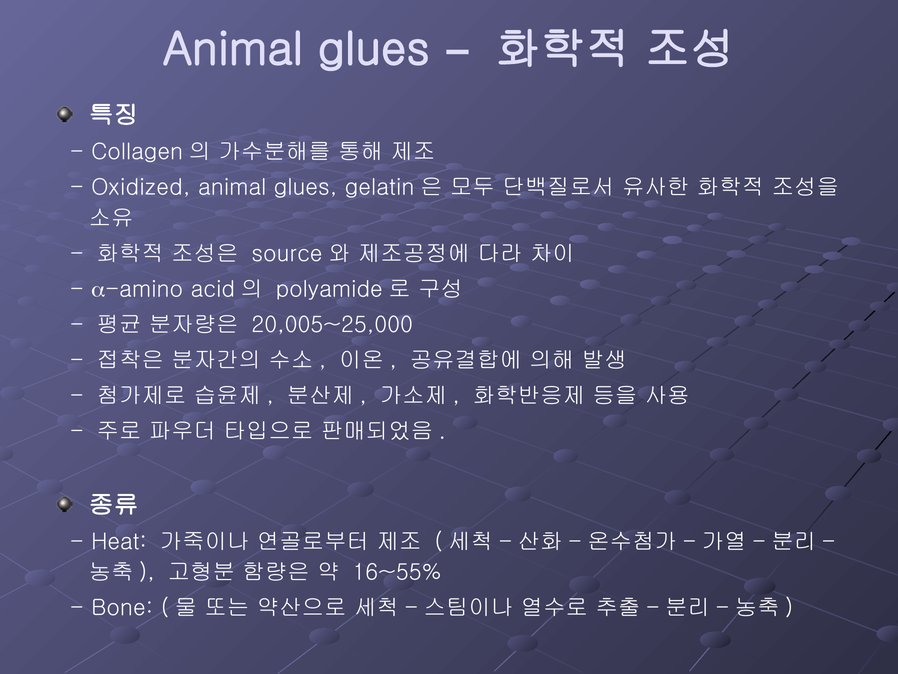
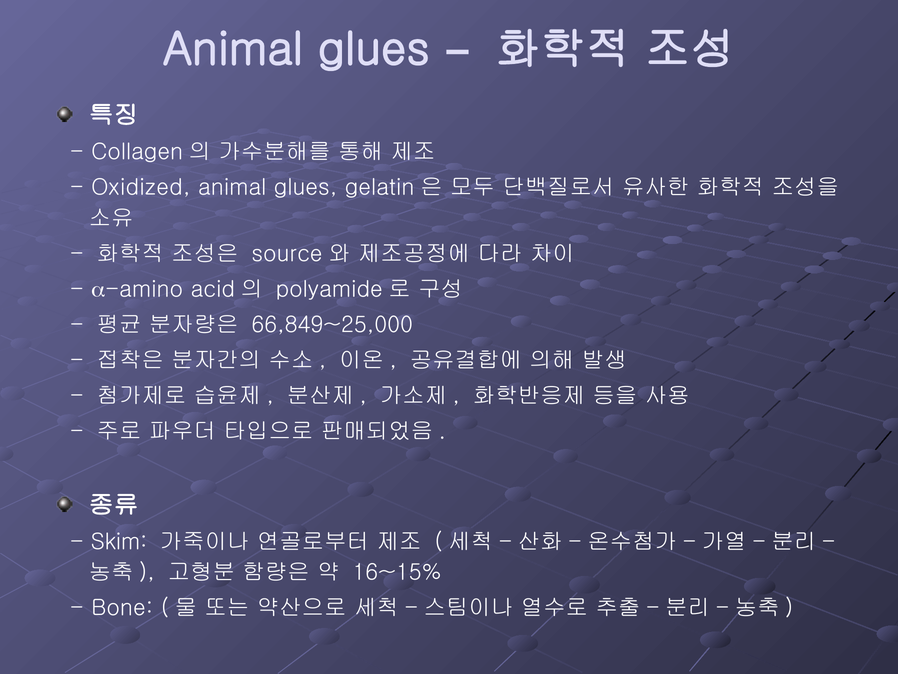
20,005~25,000: 20,005~25,000 -> 66,849~25,000 (332, 324)
Heat: Heat -> Skim (119, 541)
16~55%: 16~55% -> 16~15% (397, 572)
